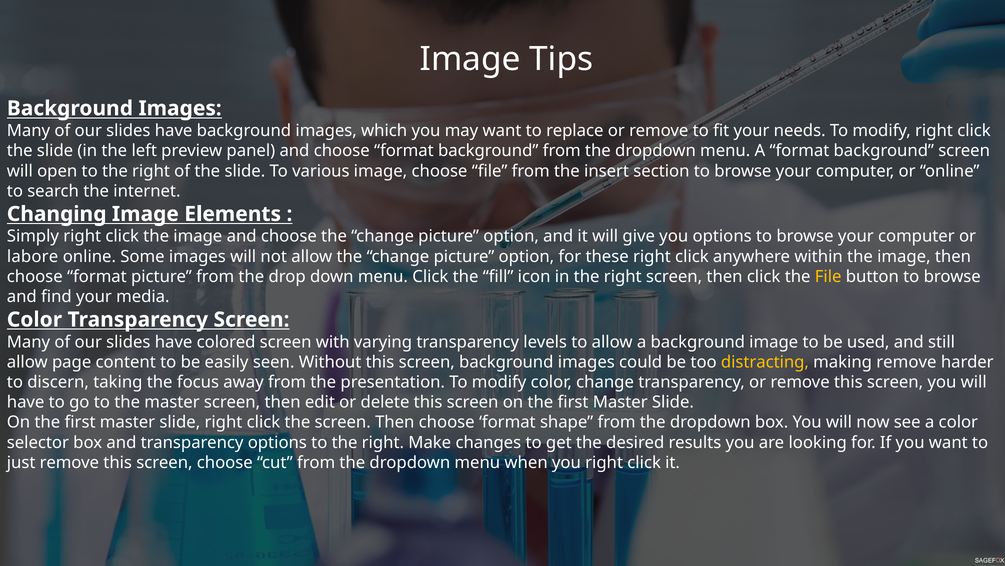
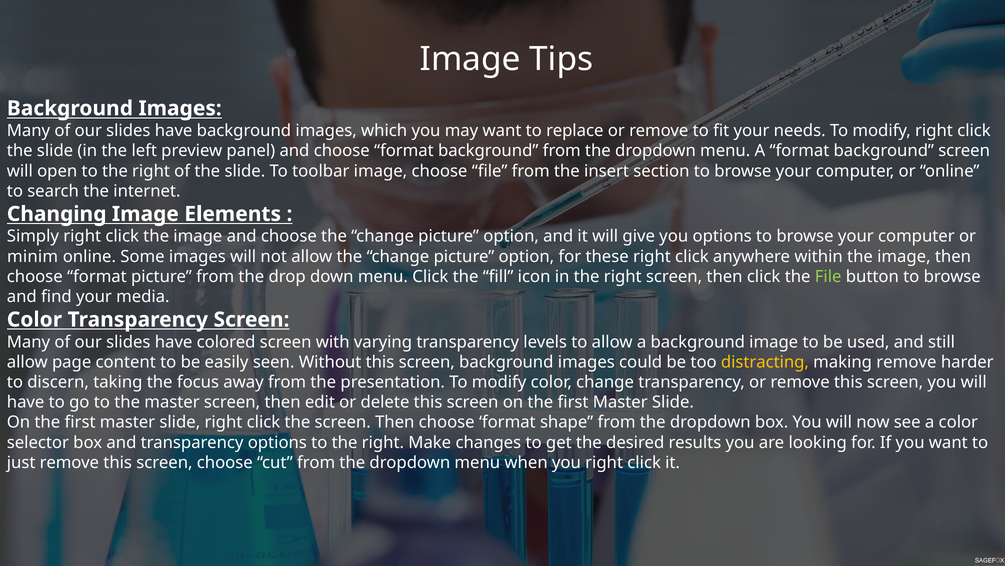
various: various -> toolbar (321, 171)
labore: labore -> minim (33, 256)
File colour: yellow -> light green (828, 276)
